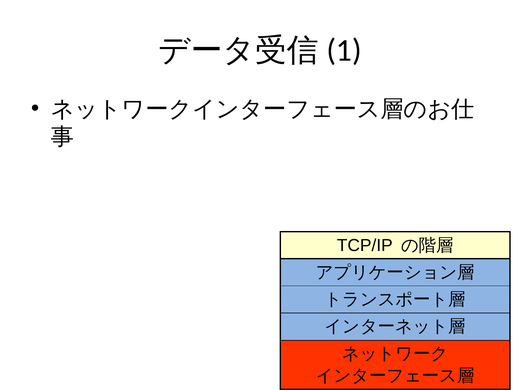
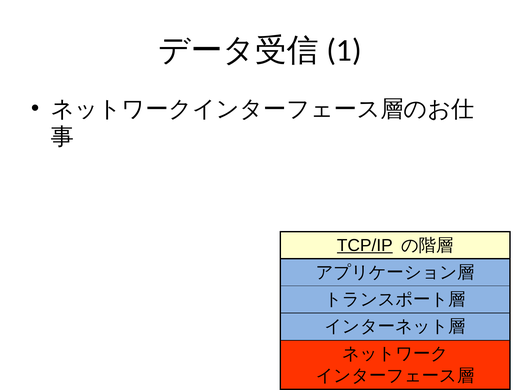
TCP/IP underline: none -> present (365, 245)
